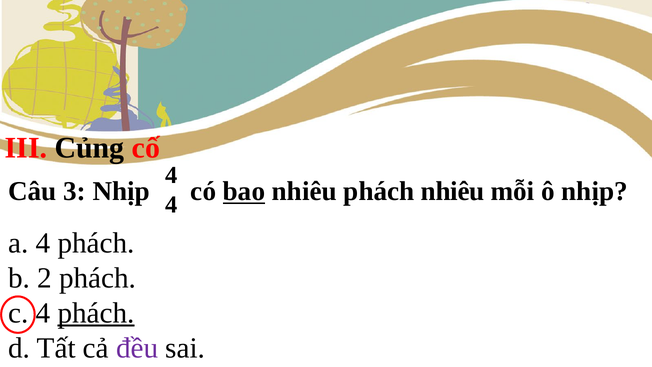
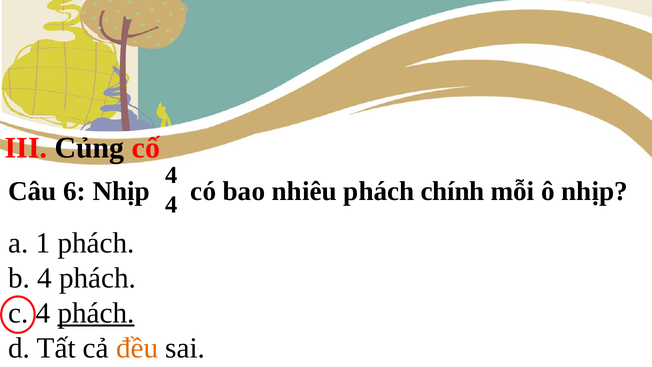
3: 3 -> 6 (74, 191)
bao underline: present -> none (244, 191)
phách nhiêu: nhiêu -> chính (453, 191)
a 4: 4 -> 1 (43, 243)
b 2: 2 -> 4 (45, 278)
đều colour: purple -> orange (137, 348)
